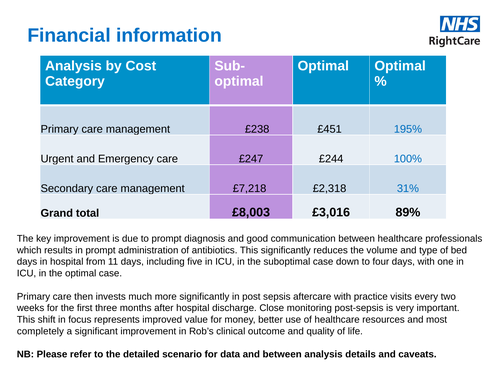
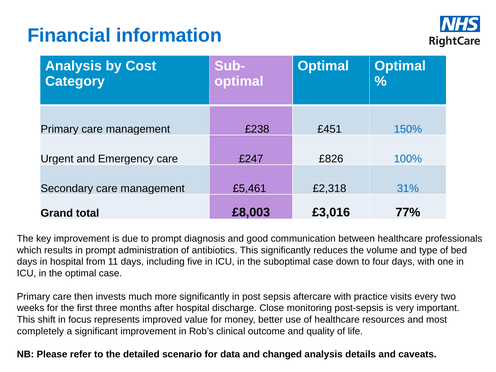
195%: 195% -> 150% (408, 129)
£244: £244 -> £826 (331, 159)
£7,218: £7,218 -> £5,461 (250, 188)
89%: 89% -> 77% (408, 212)
and between: between -> changed (282, 354)
